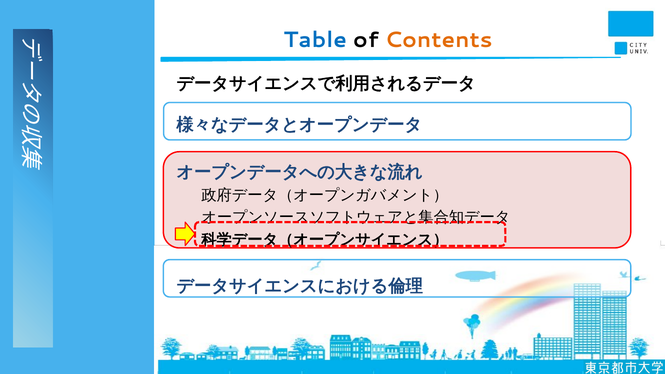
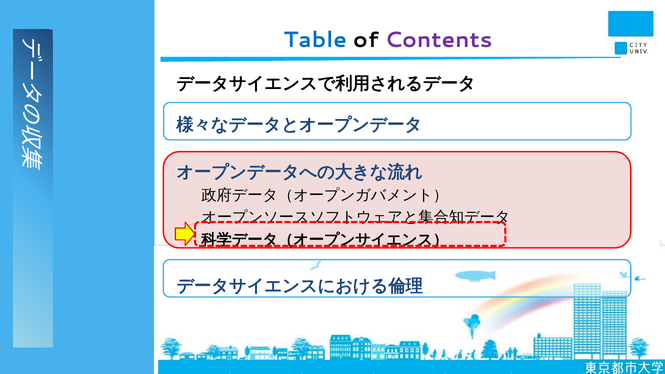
Contents colour: orange -> purple (439, 40)
